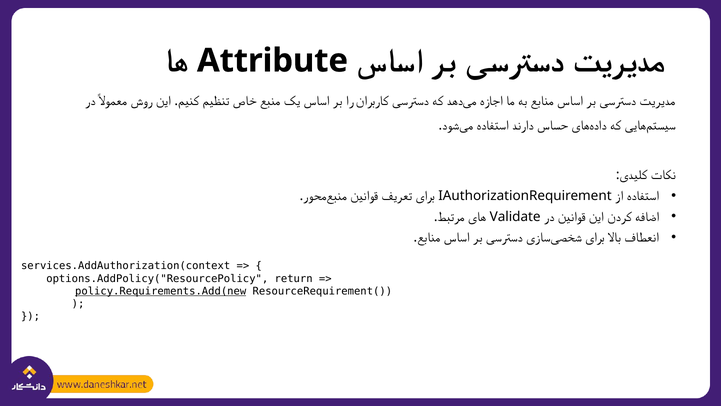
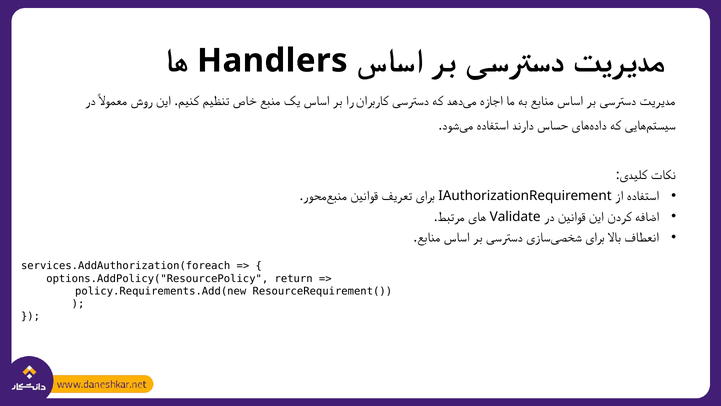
Attribute: Attribute -> Handlers (272, 61)
services.AddAuthorization(context: services.AddAuthorization(context -> services.AddAuthorization(foreach (126, 266)
policy.Requirements.Add(new underline: present -> none (161, 291)
